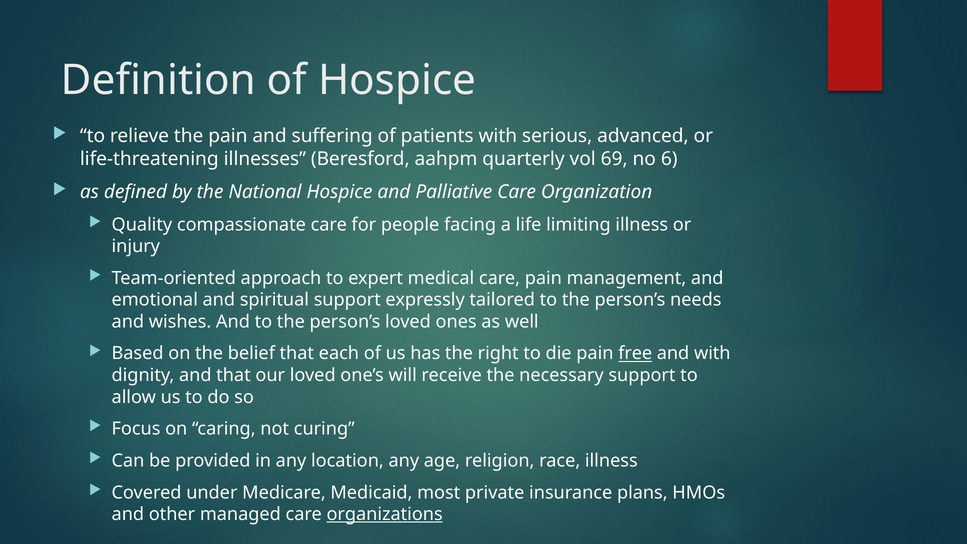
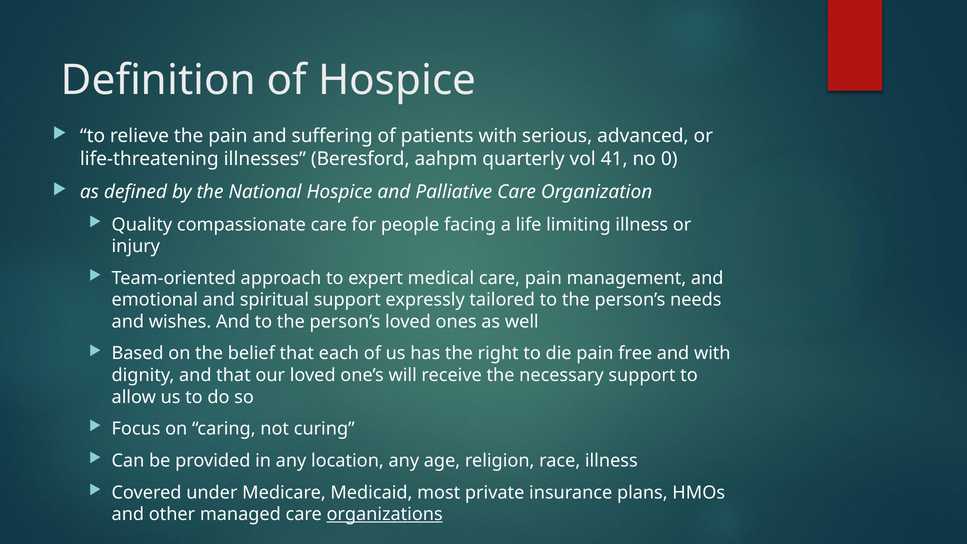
69: 69 -> 41 (614, 159)
6: 6 -> 0 (669, 159)
free underline: present -> none (635, 353)
